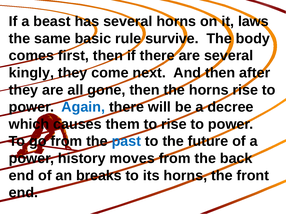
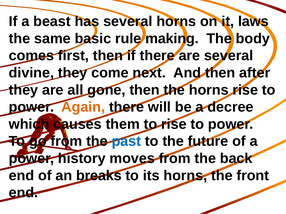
survive: survive -> making (172, 39)
kingly: kingly -> divine (31, 73)
Again colour: blue -> orange (83, 107)
